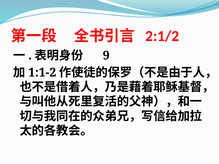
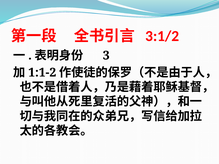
2:1/2: 2:1/2 -> 3:1/2 (162, 36)
9: 9 -> 3 (106, 56)
